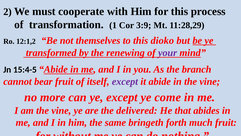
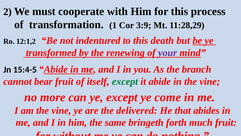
themselves: themselves -> indentured (98, 40)
dioko: dioko -> death (162, 40)
except colour: purple -> green (125, 81)
